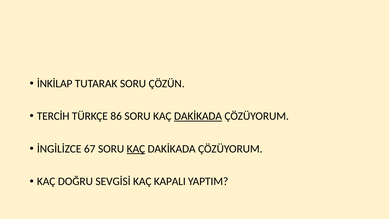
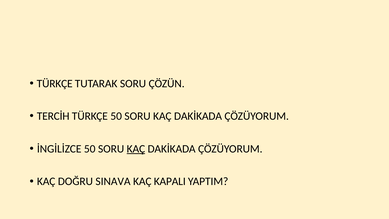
İNKİLAP: İNKİLAP -> TÜRKÇE (55, 83)
TÜRKÇE 86: 86 -> 50 (116, 116)
DAKİKADA underline: present -> none (198, 116)
İNGİLİZCE 67: 67 -> 50 (90, 149)
SEVGİSİ: SEVGİSİ -> SINAVA (113, 181)
